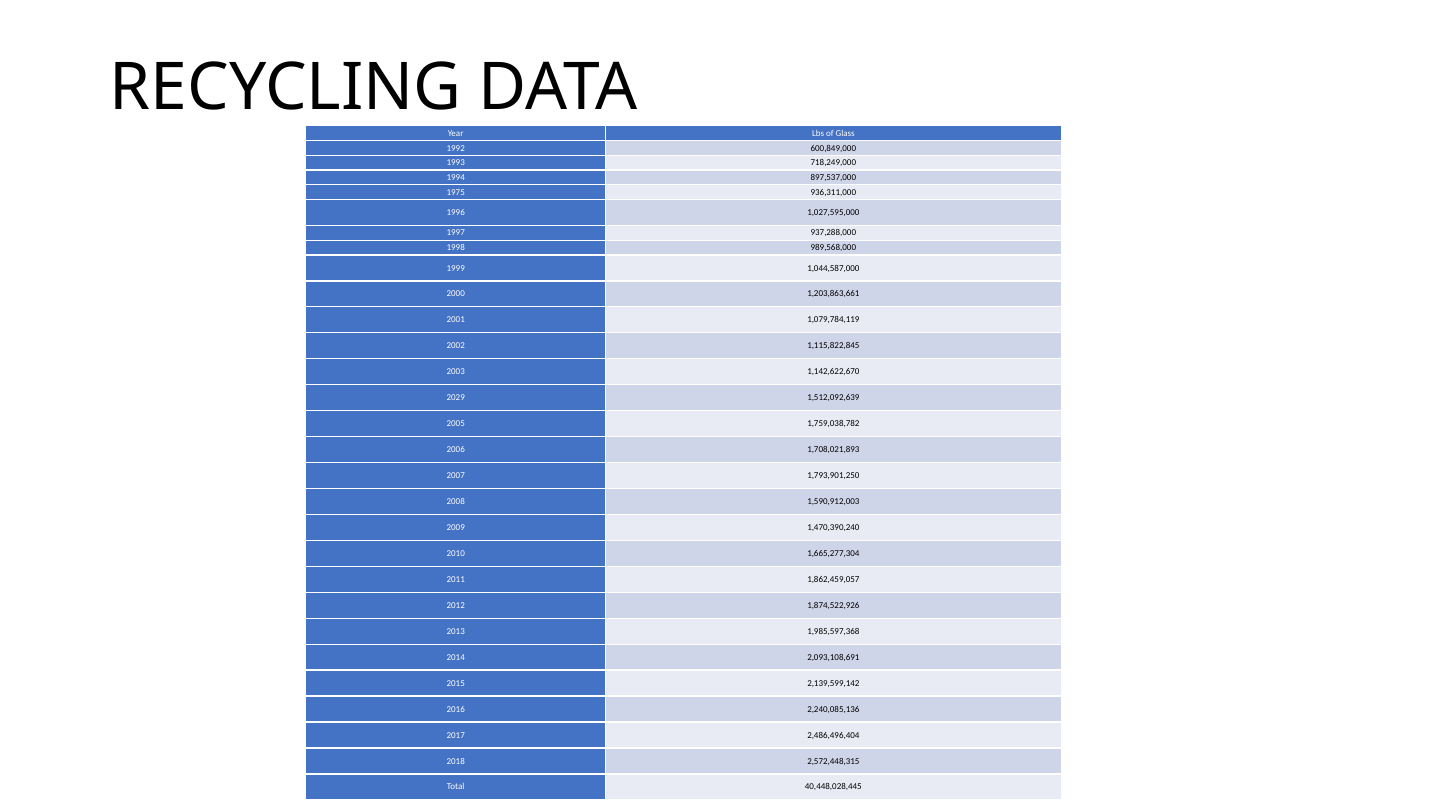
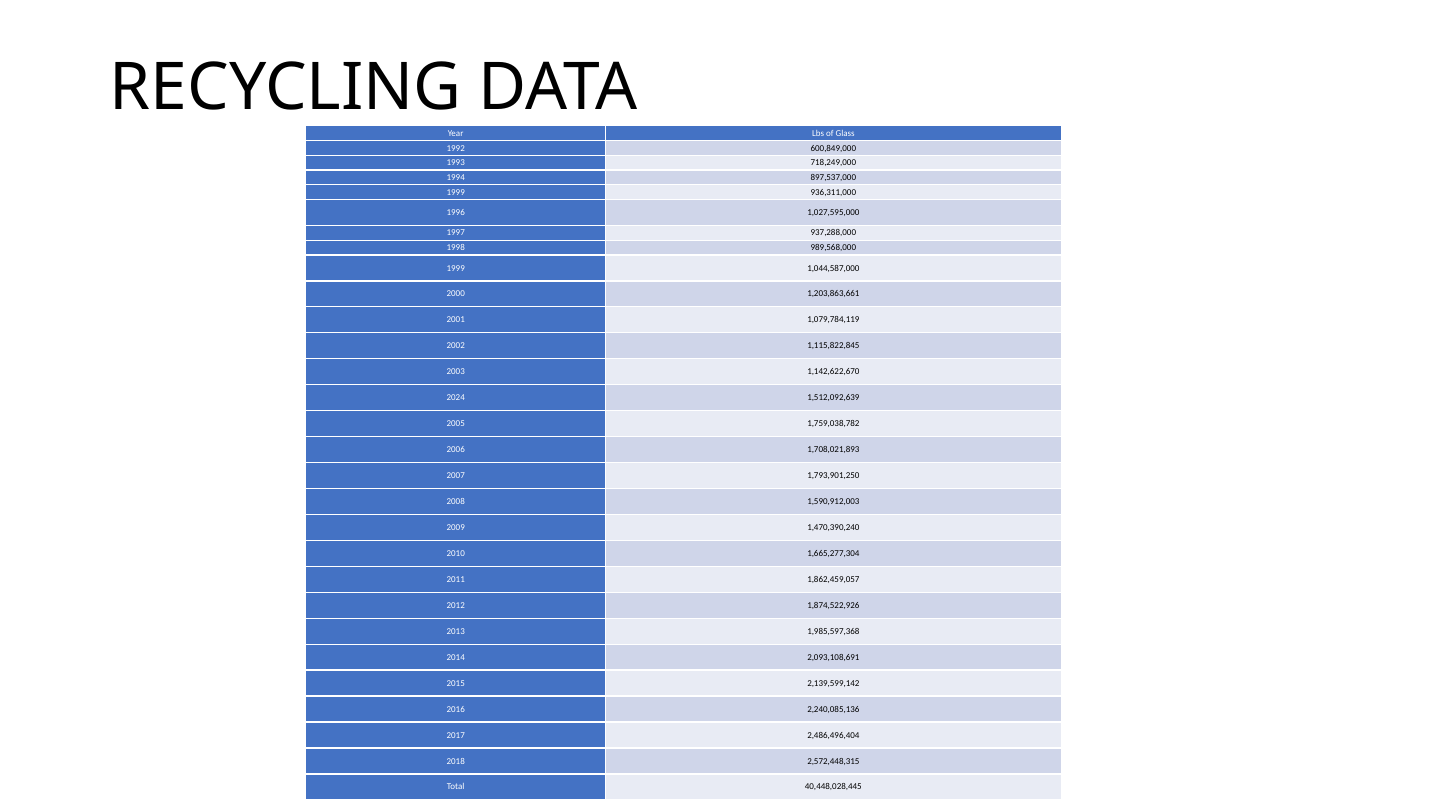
1975: 1975 -> 1999 (456, 192)
2029: 2029 -> 2024 (456, 398)
